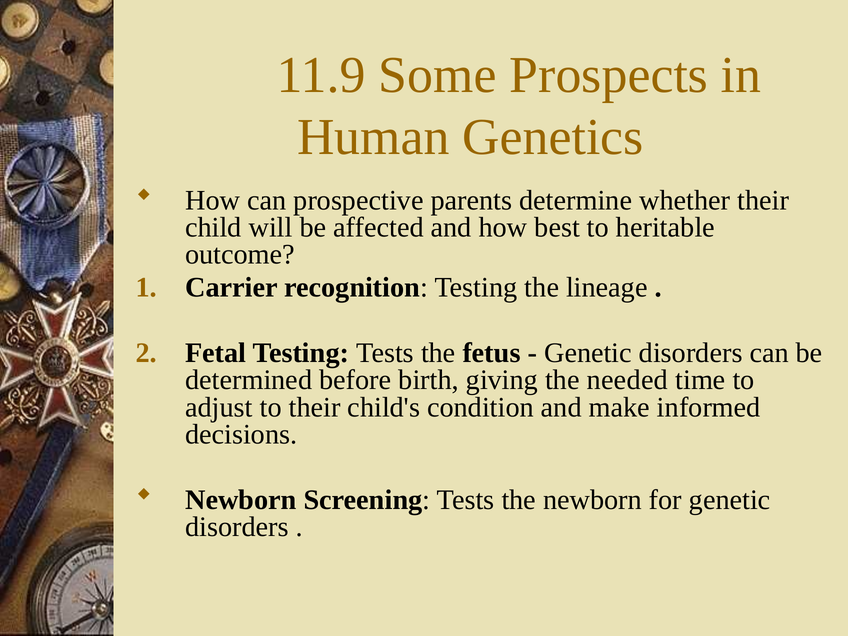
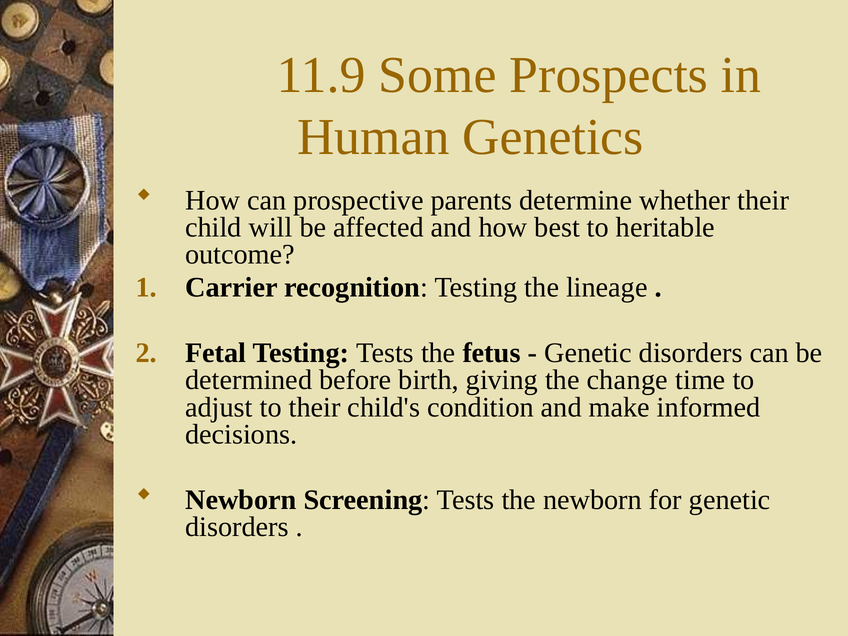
needed: needed -> change (627, 380)
